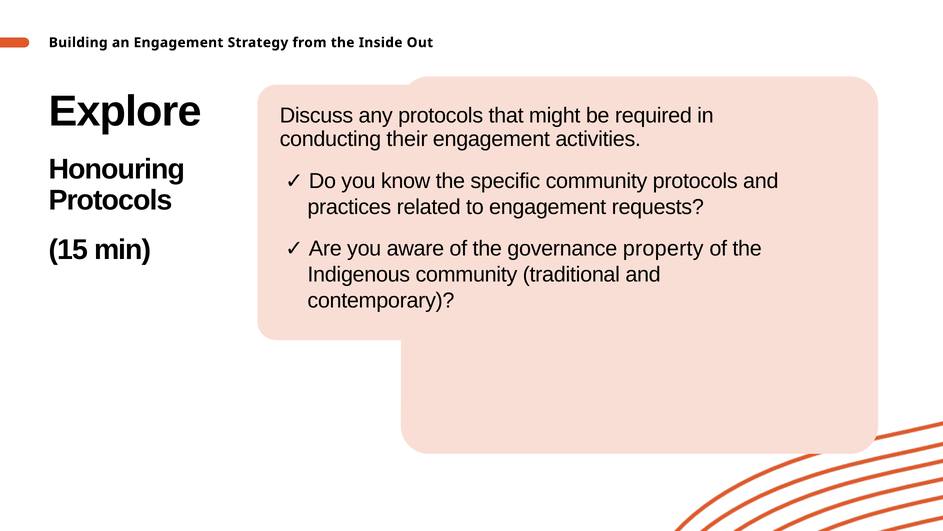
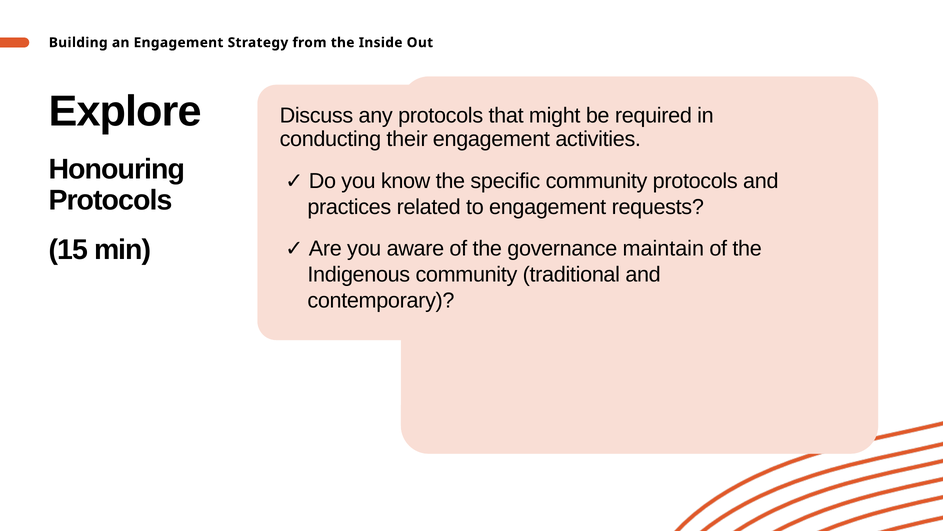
property: property -> maintain (663, 249)
